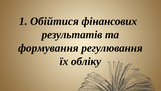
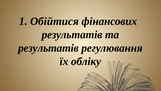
формування: формування -> результатів (48, 48)
